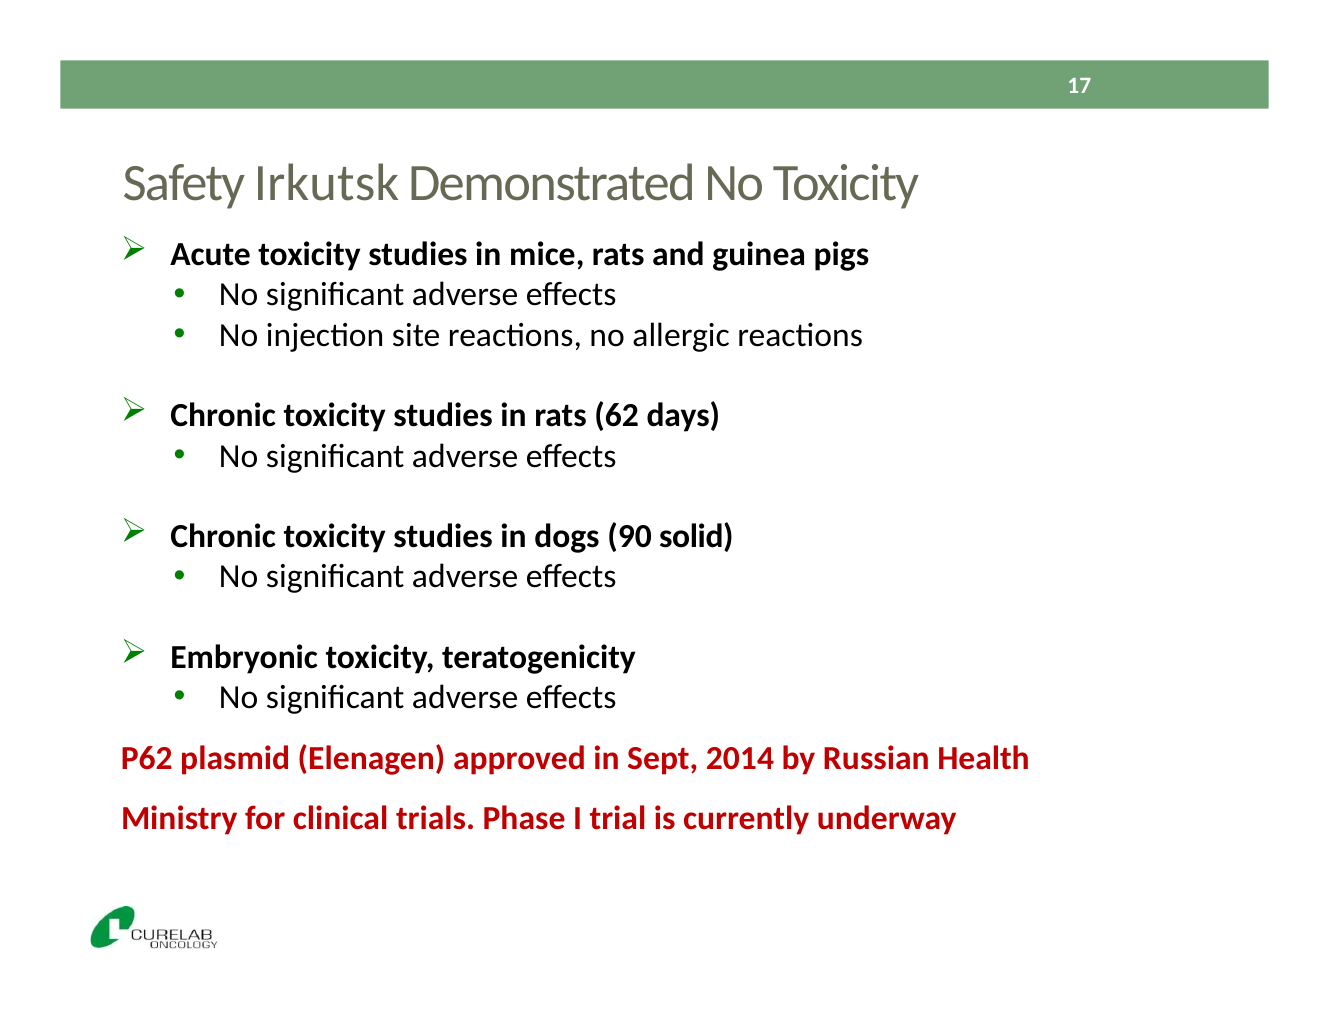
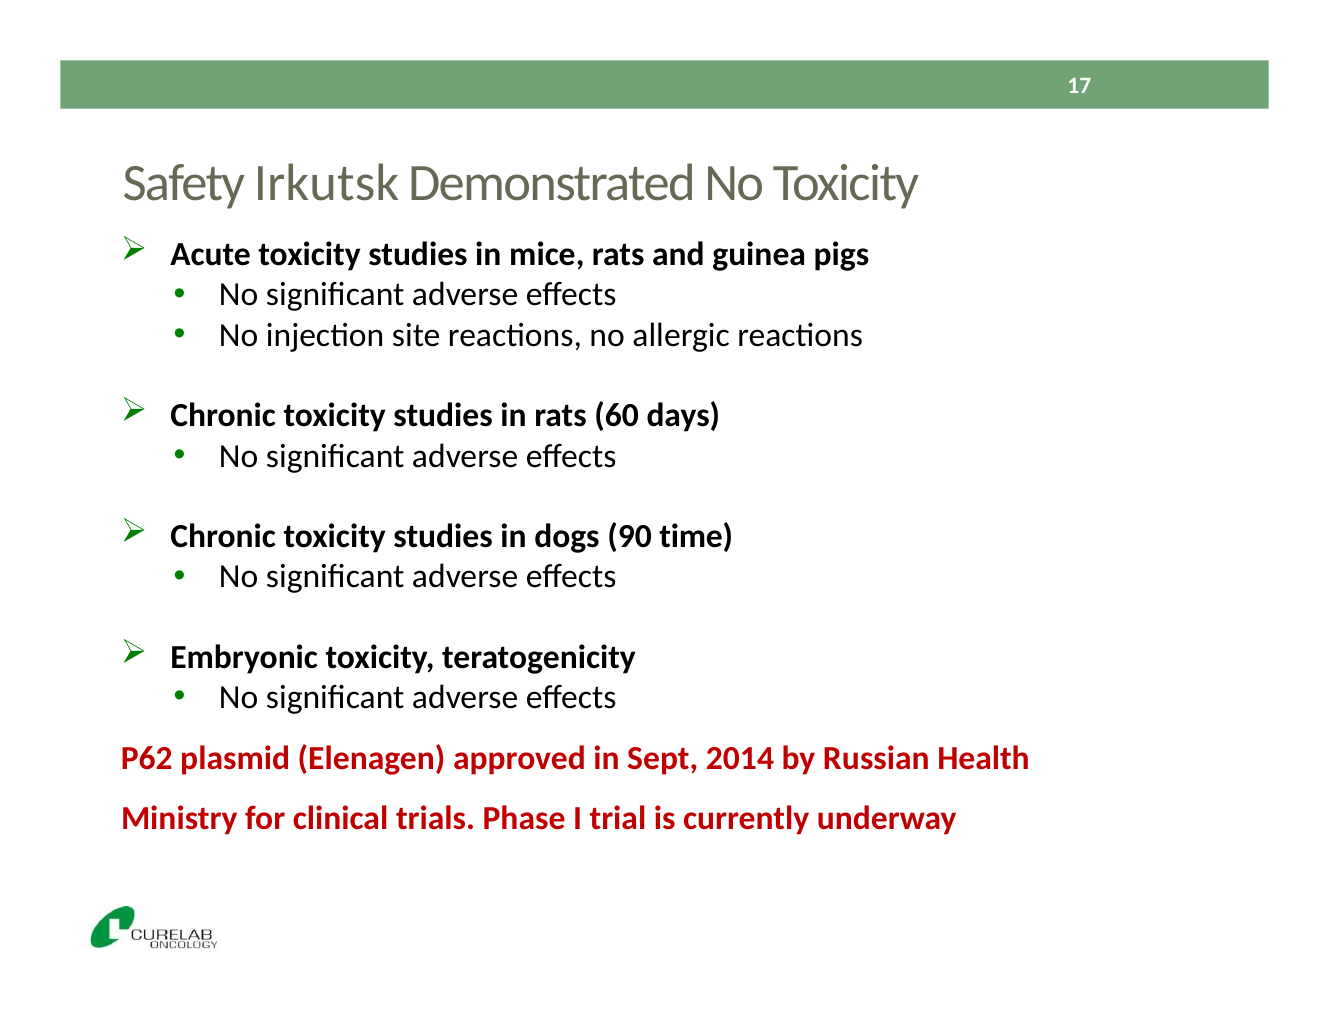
62: 62 -> 60 (617, 416)
solid: solid -> time (696, 537)
